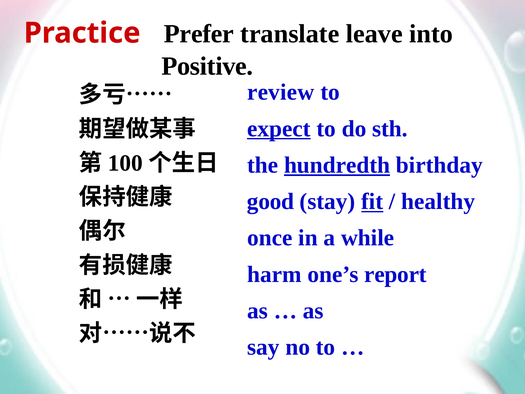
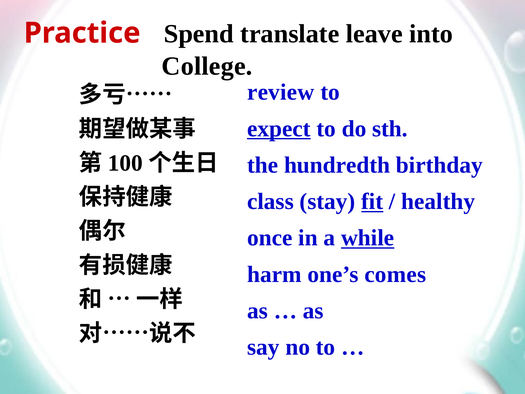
Prefer: Prefer -> Spend (199, 34)
Positive: Positive -> College (207, 66)
hundredth underline: present -> none (337, 165)
good: good -> class (270, 201)
while underline: none -> present (368, 238)
report: report -> comes (395, 274)
